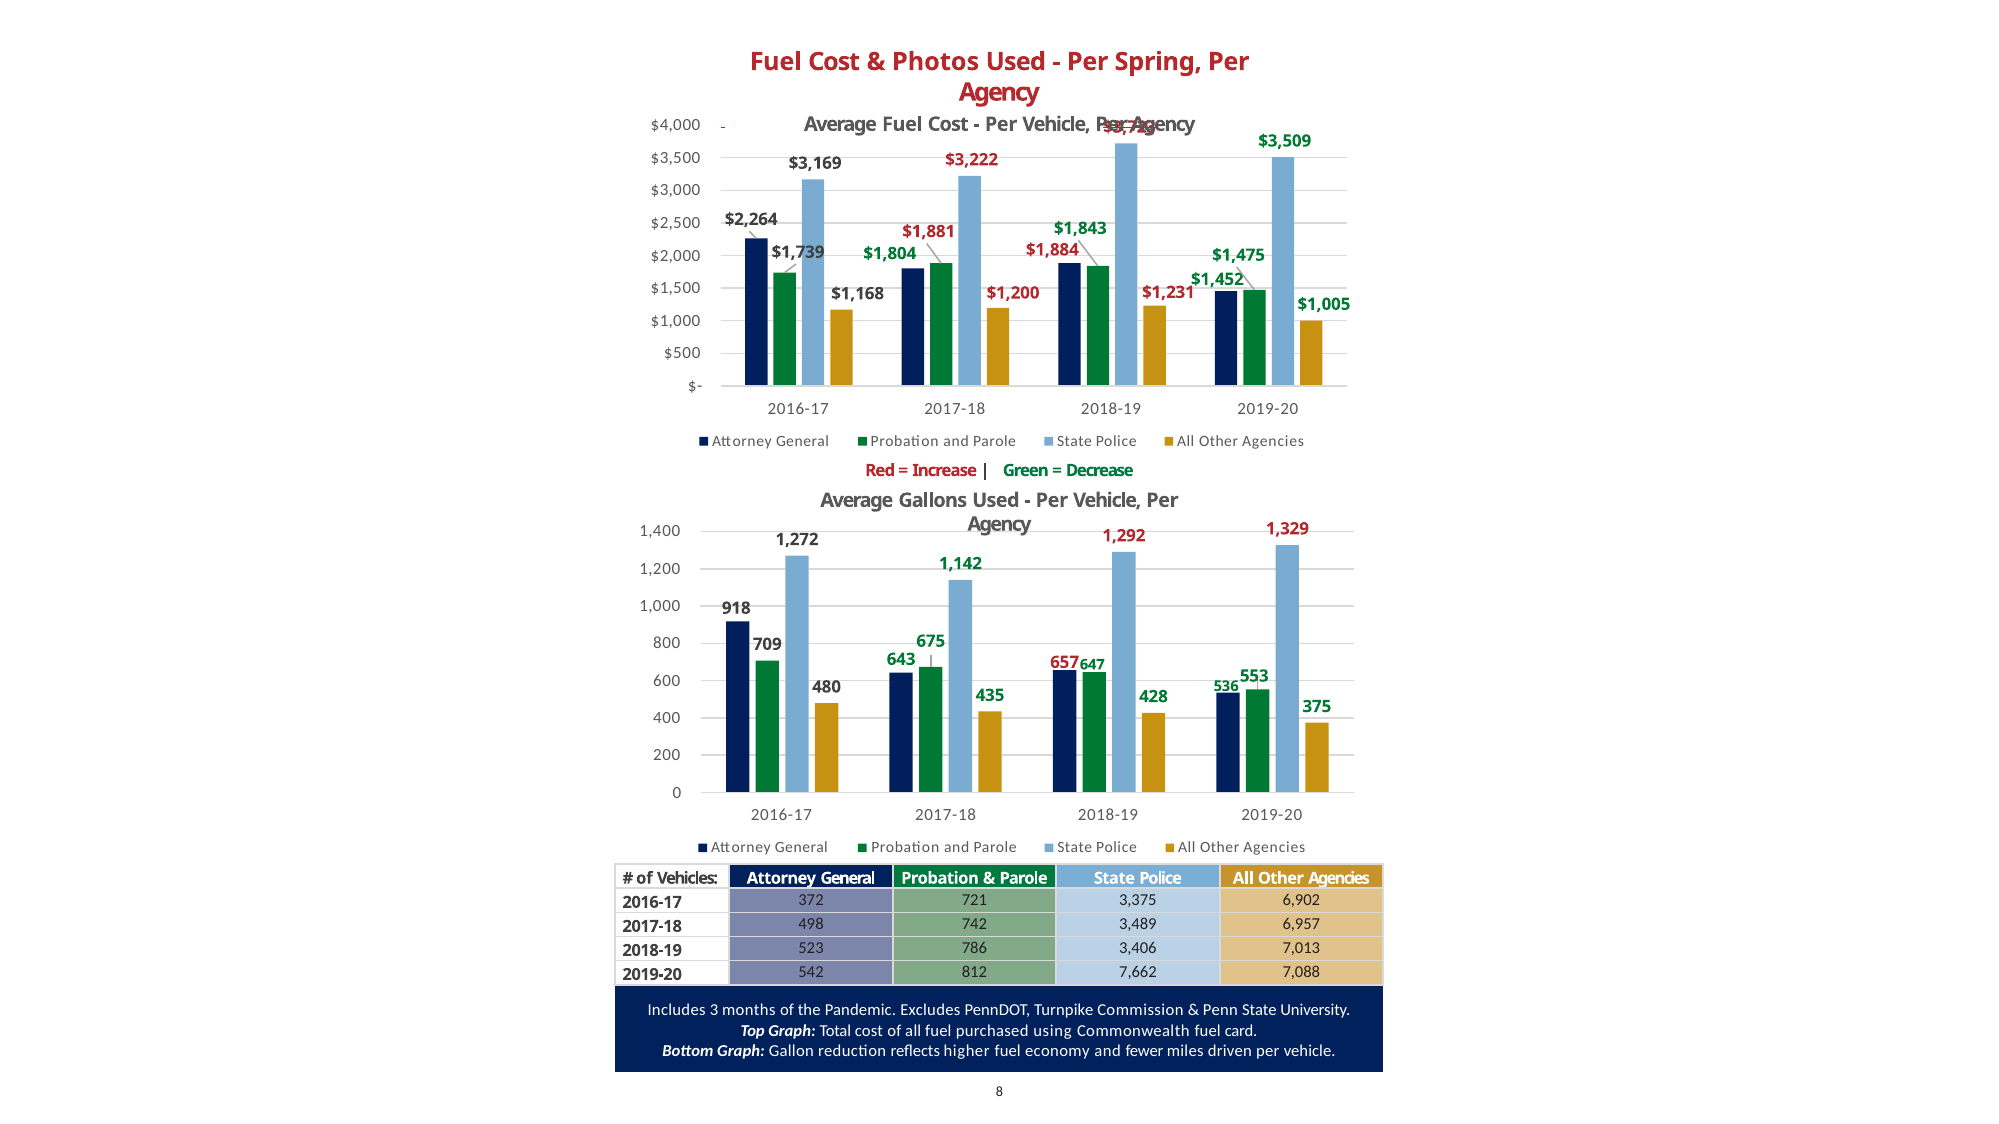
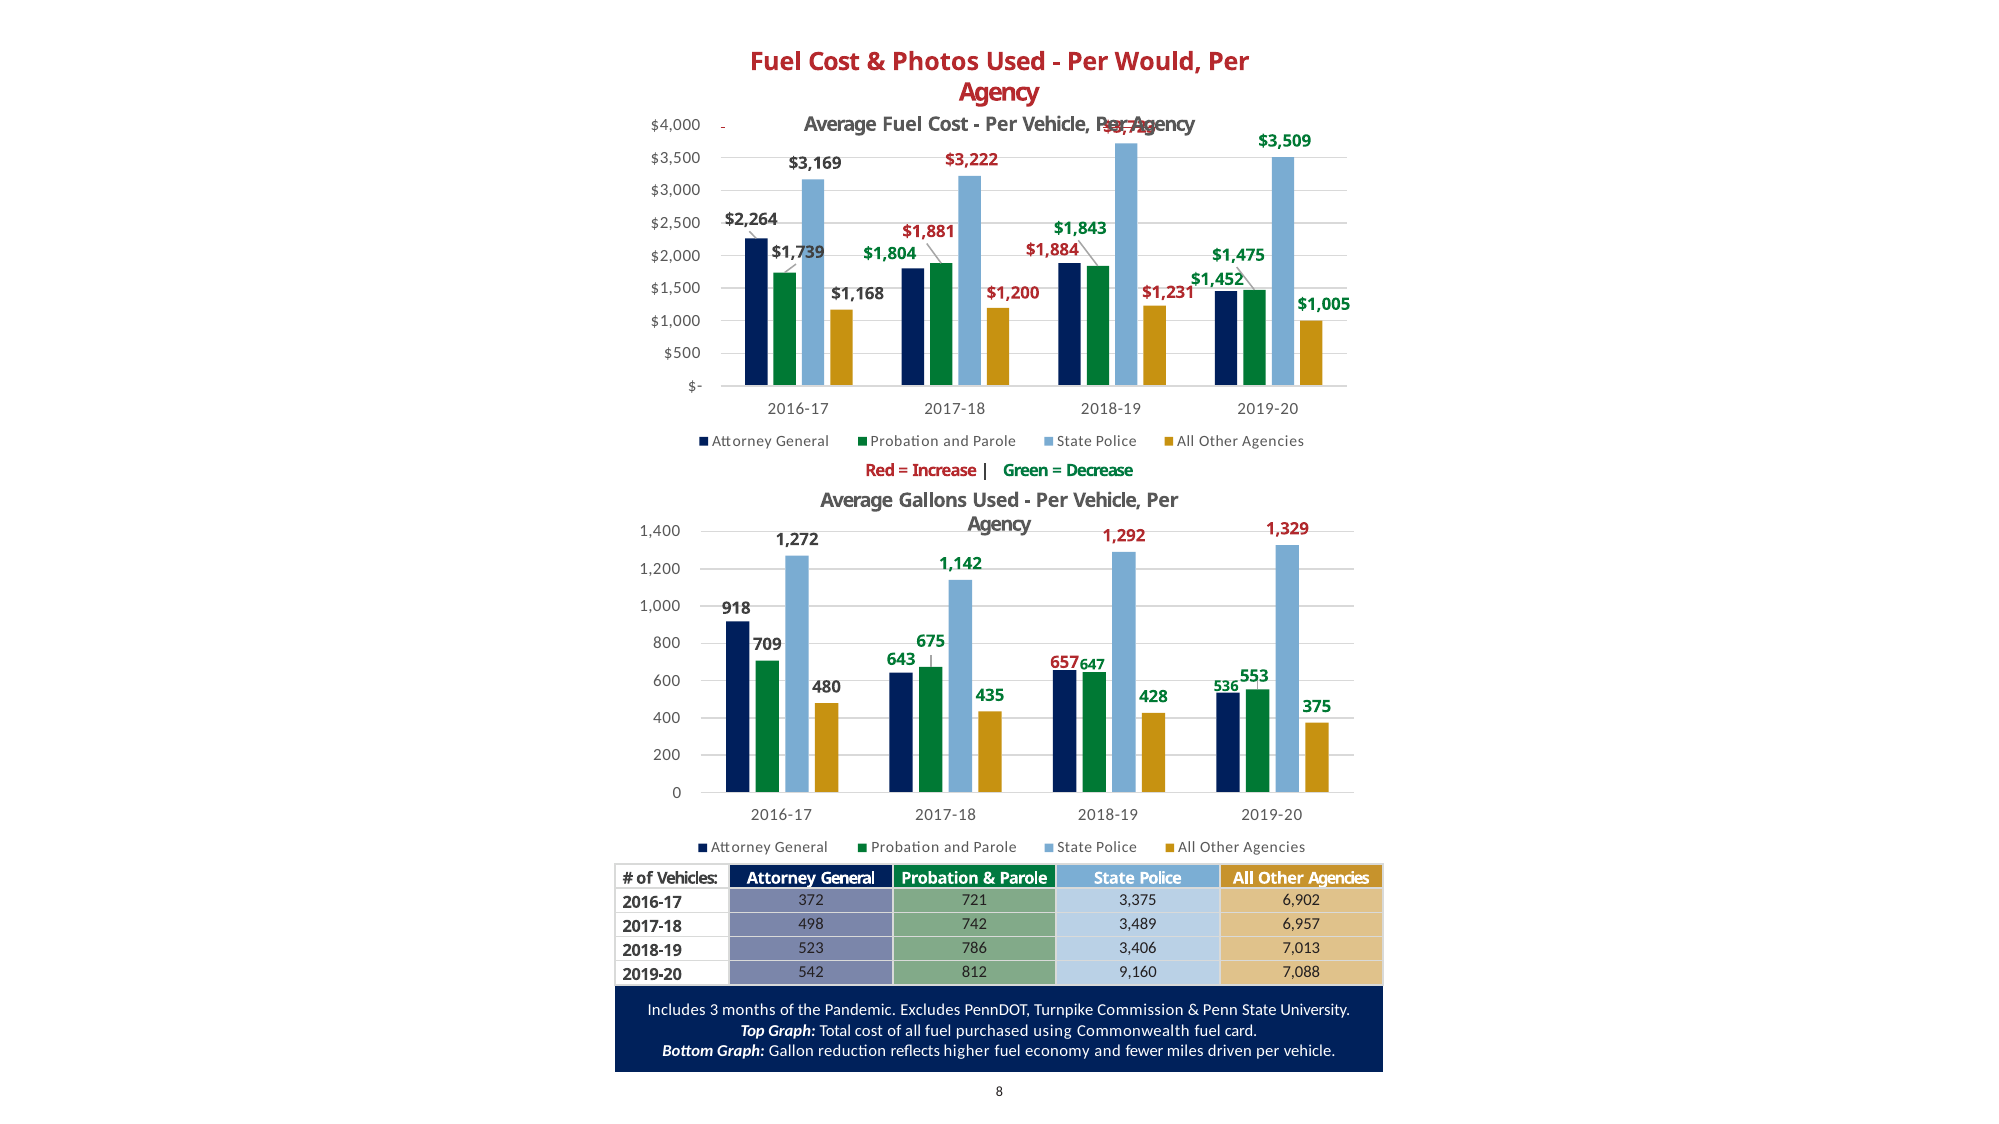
Spring: Spring -> Would (1158, 62)
7,662: 7,662 -> 9,160 (1138, 973)
